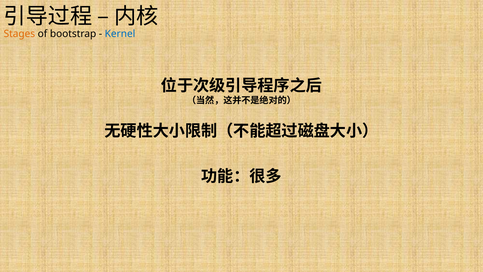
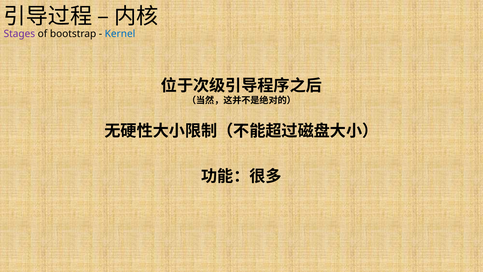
Stages colour: orange -> purple (19, 34)
